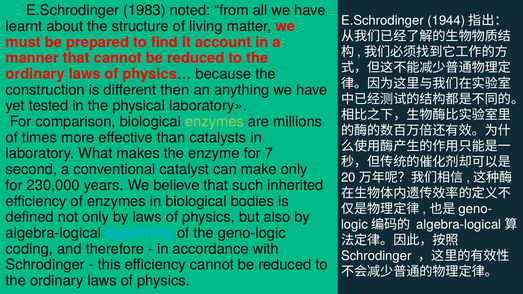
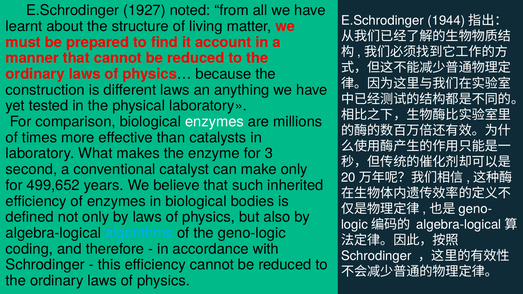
1983: 1983 -> 1927 (144, 10)
different then: then -> laws (175, 90)
enzymes colour: light green -> white (214, 122)
7: 7 -> 3 (269, 154)
230,000: 230,000 -> 499,652 (53, 185)
